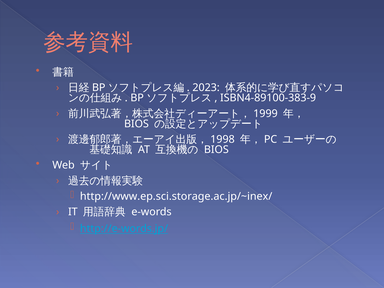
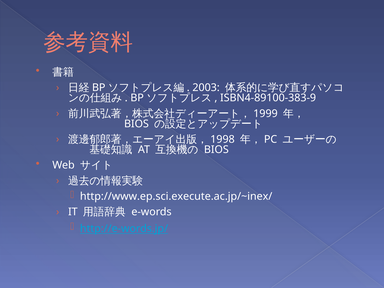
2023: 2023 -> 2003 (206, 88)
http://www.ep.sci.storage.ac.jp/~inex/: http://www.ep.sci.storage.ac.jp/~inex/ -> http://www.ep.sci.execute.ac.jp/~inex/ (176, 196)
